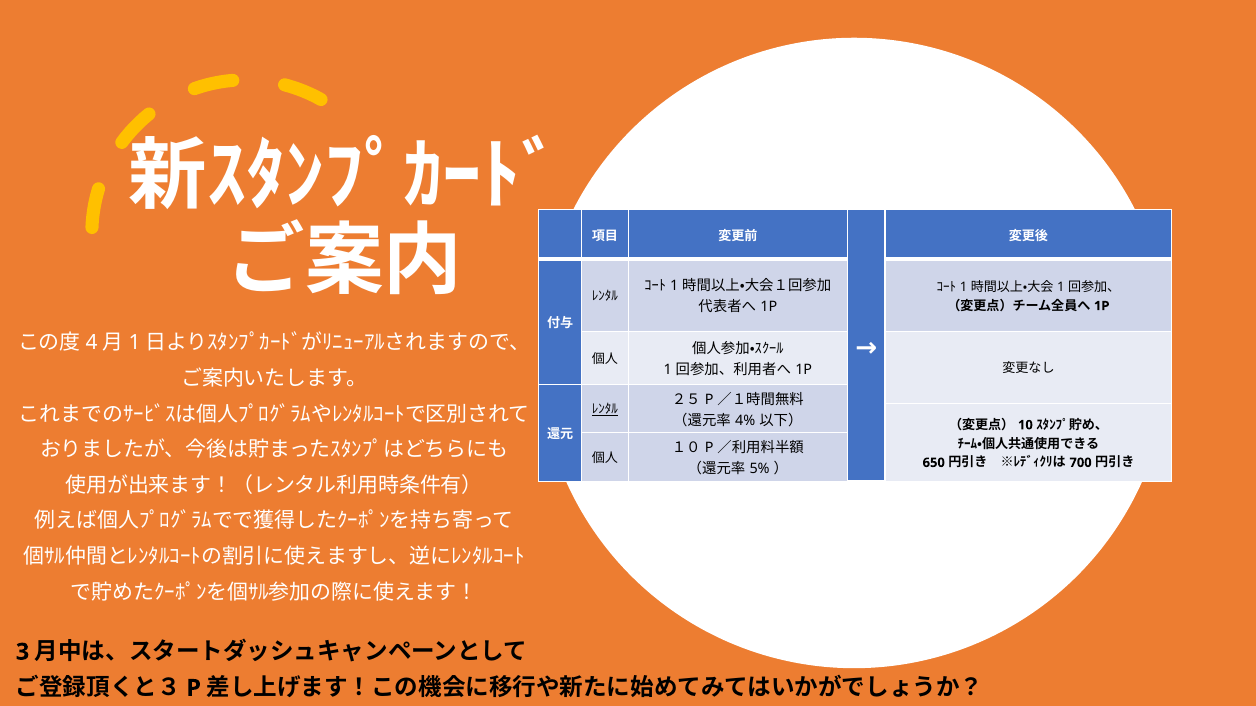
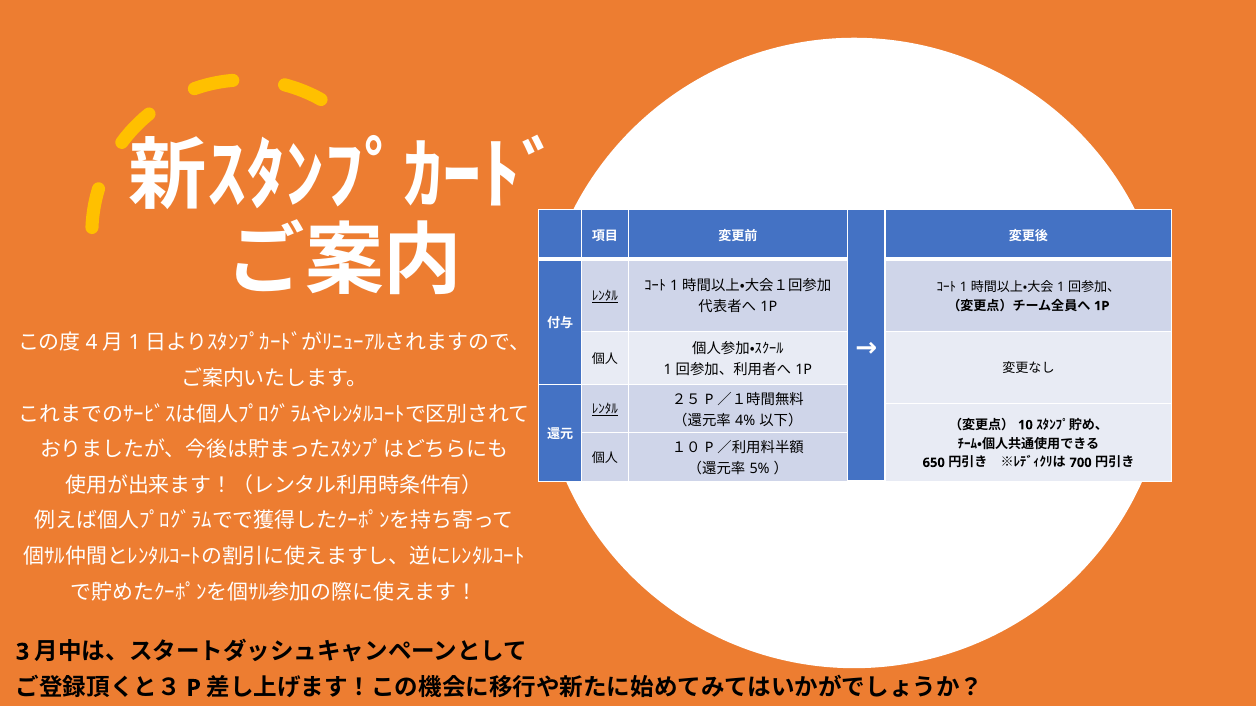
ﾚﾝﾀﾙ underline: none -> present (605, 297)
